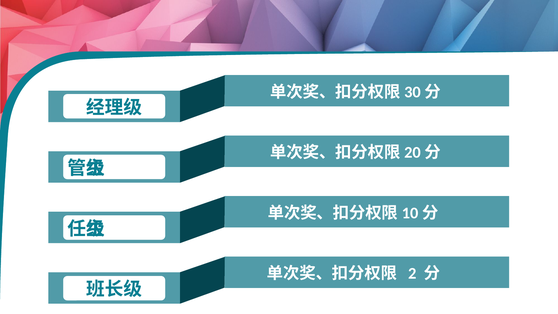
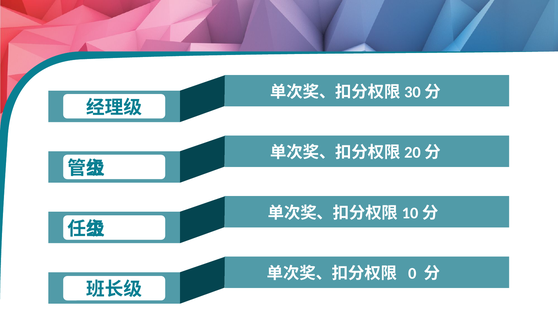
2: 2 -> 0 (412, 273)
